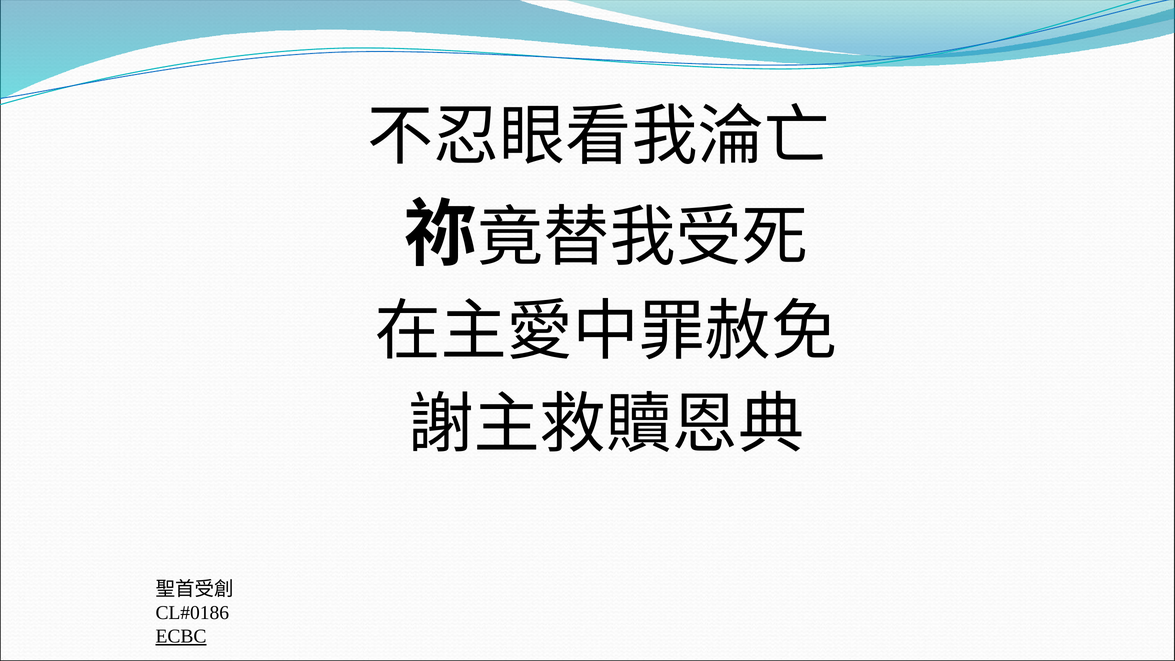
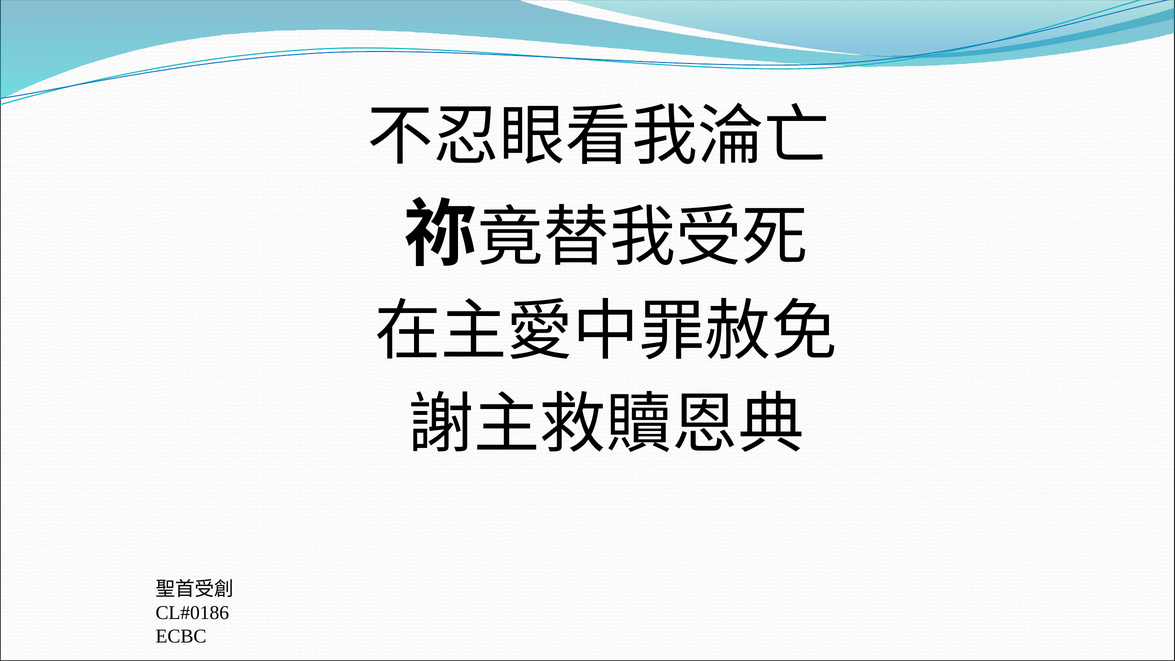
ECBC underline: present -> none (181, 636)
